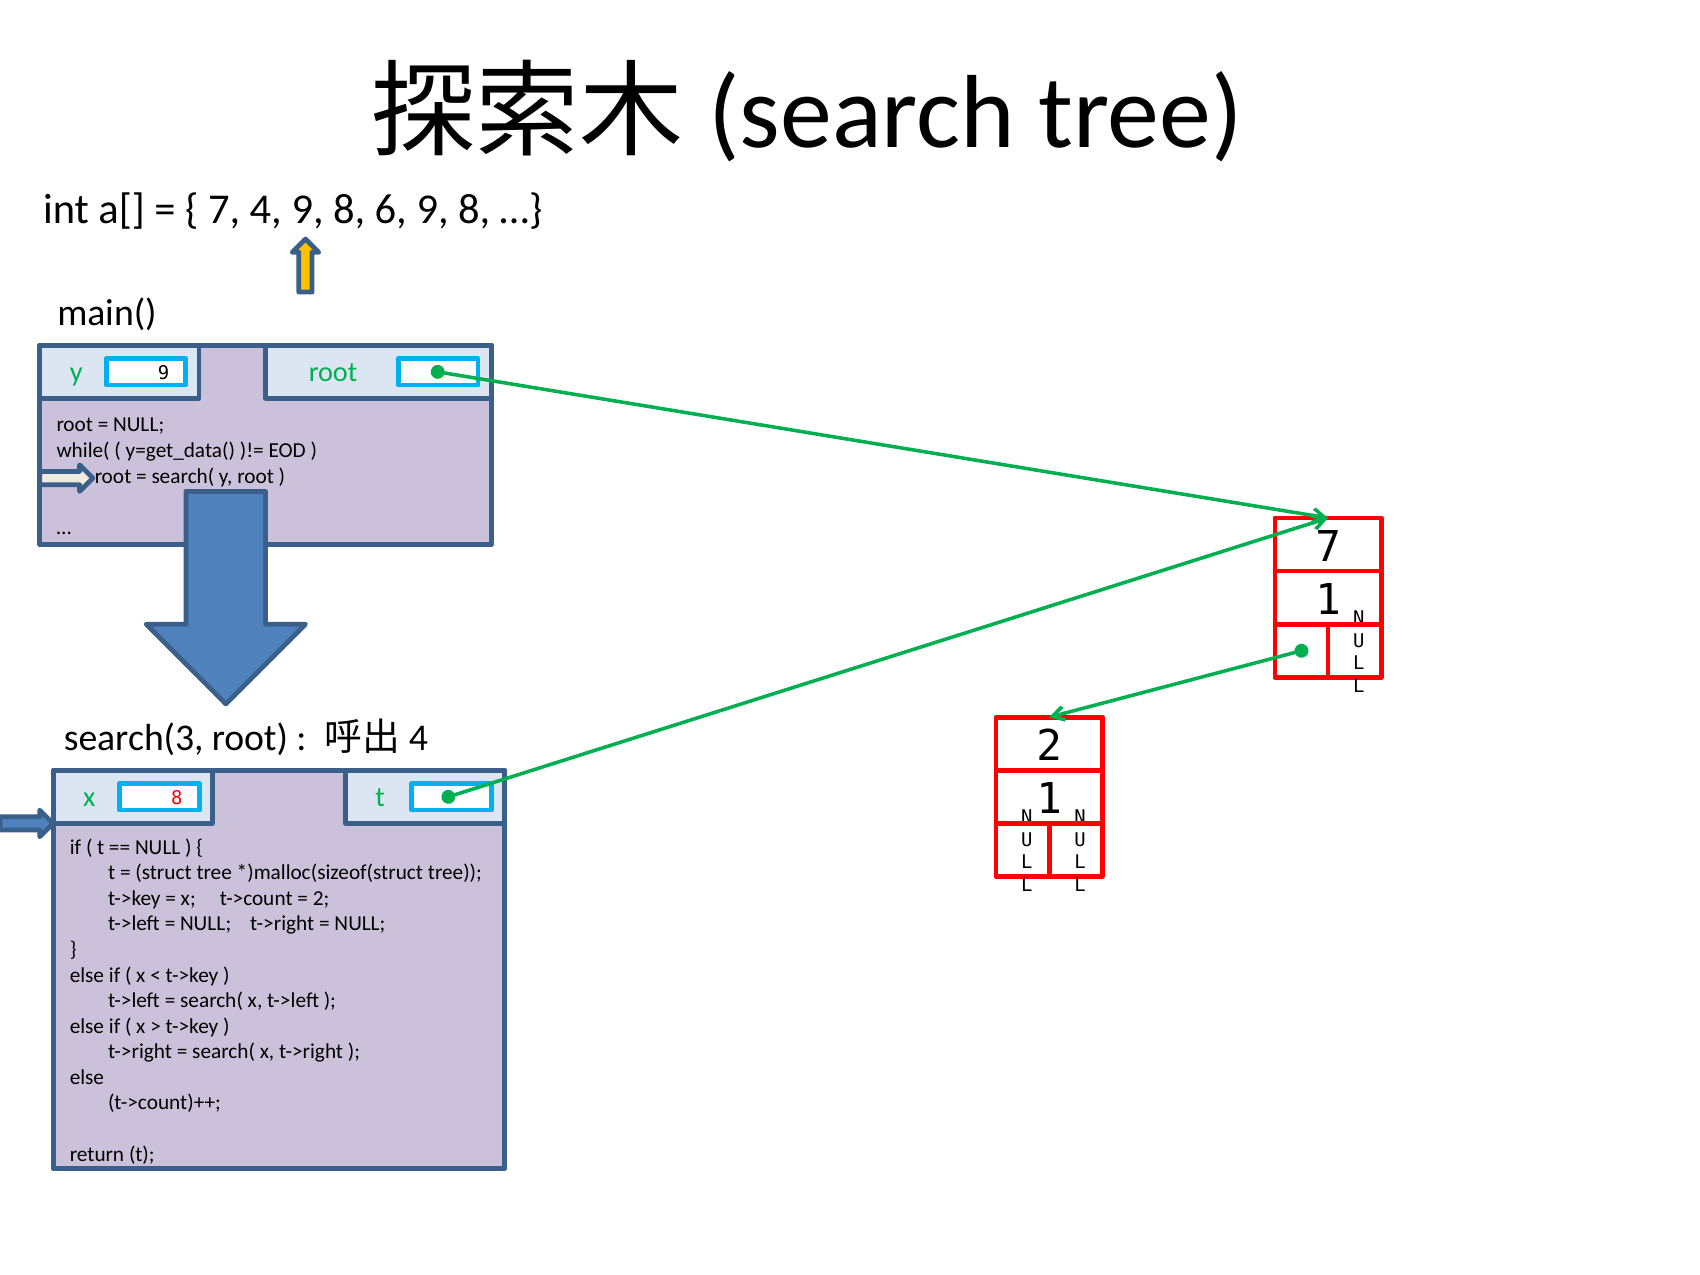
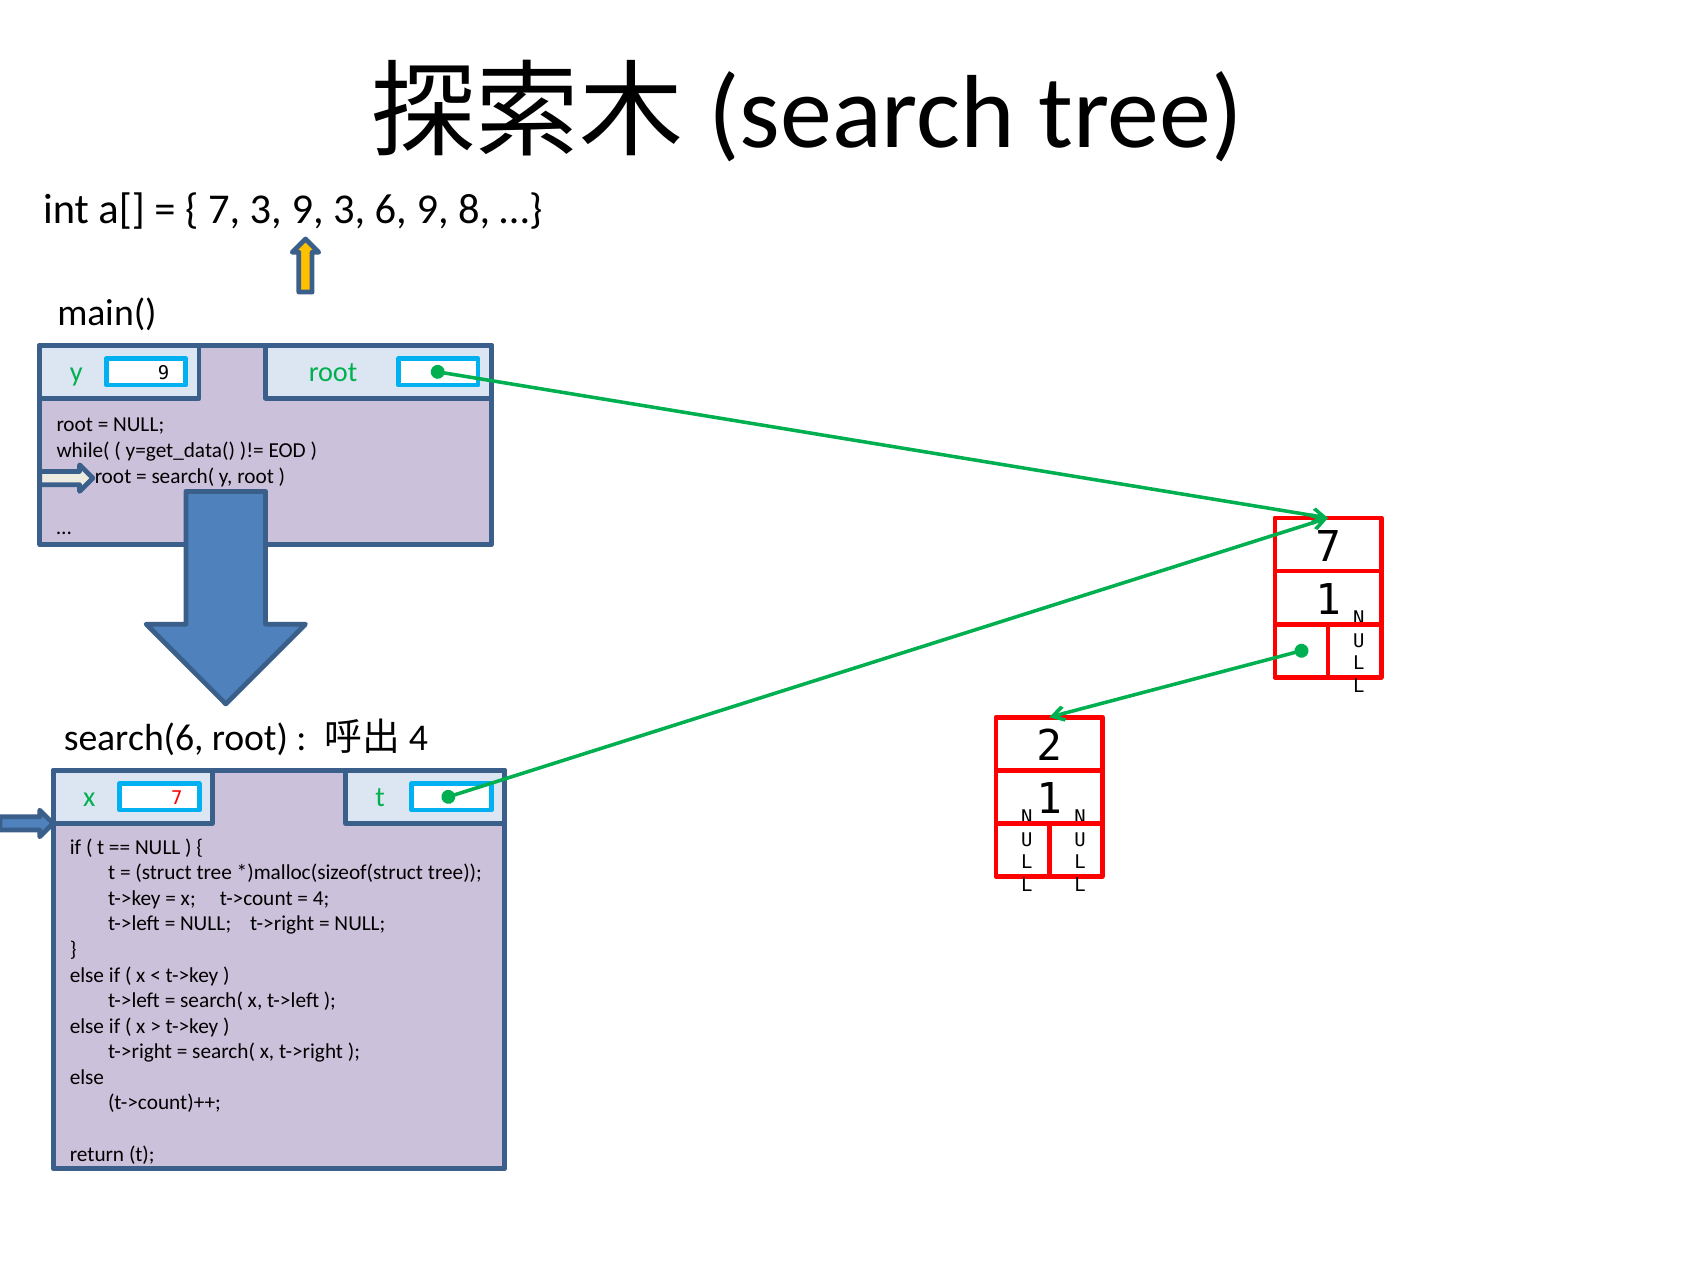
7 4: 4 -> 3 (266, 209)
8: 8 -> 3 (349, 209)
search(3: search(3 -> search(6 (134, 738)
x 8: 8 -> 7 (177, 798)
2: 2 -> 4 (321, 898)
